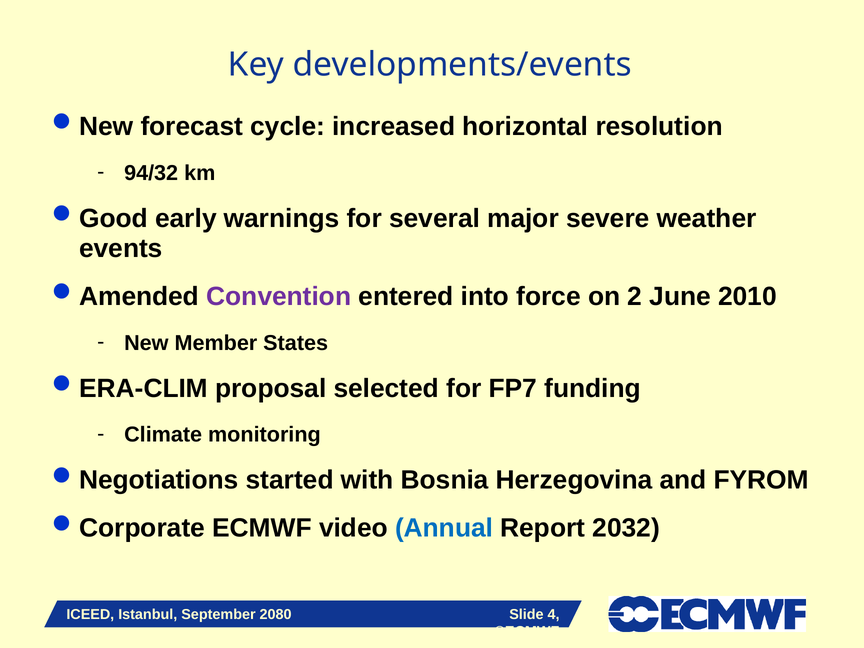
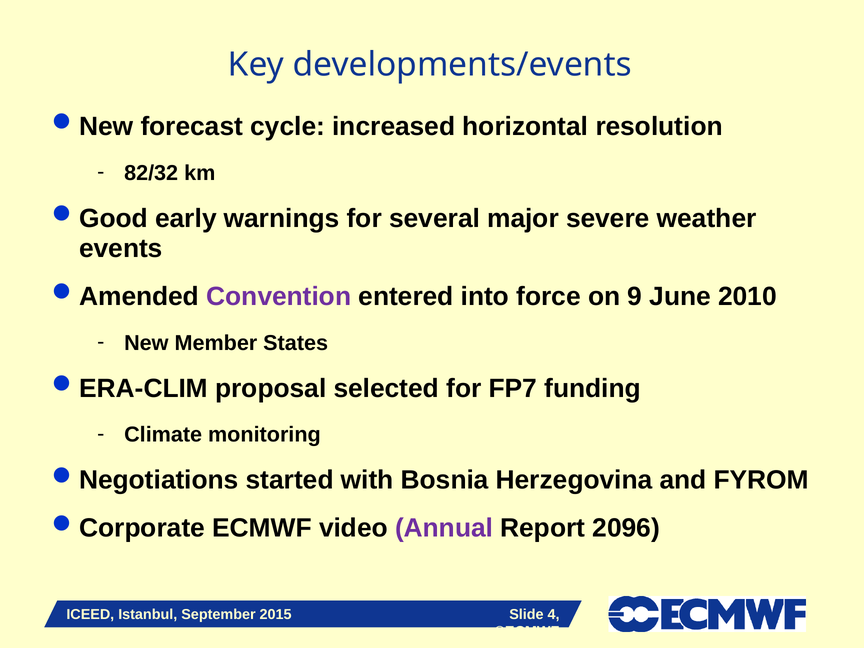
94/32: 94/32 -> 82/32 (151, 173)
2: 2 -> 9 (635, 296)
Annual colour: blue -> purple (444, 528)
2032: 2032 -> 2096 (626, 528)
2080: 2080 -> 2015 (276, 615)
